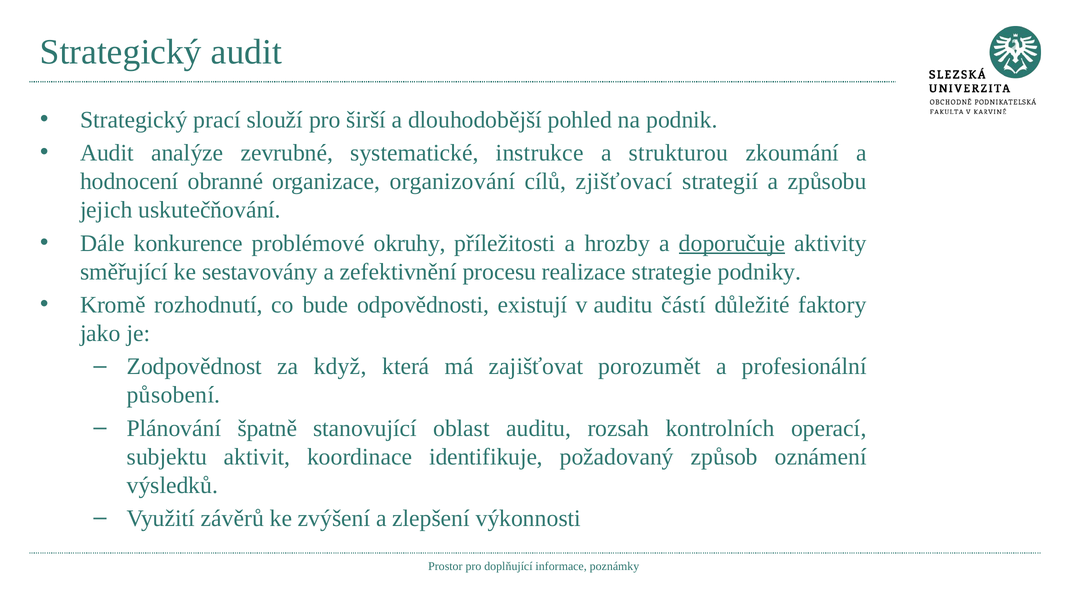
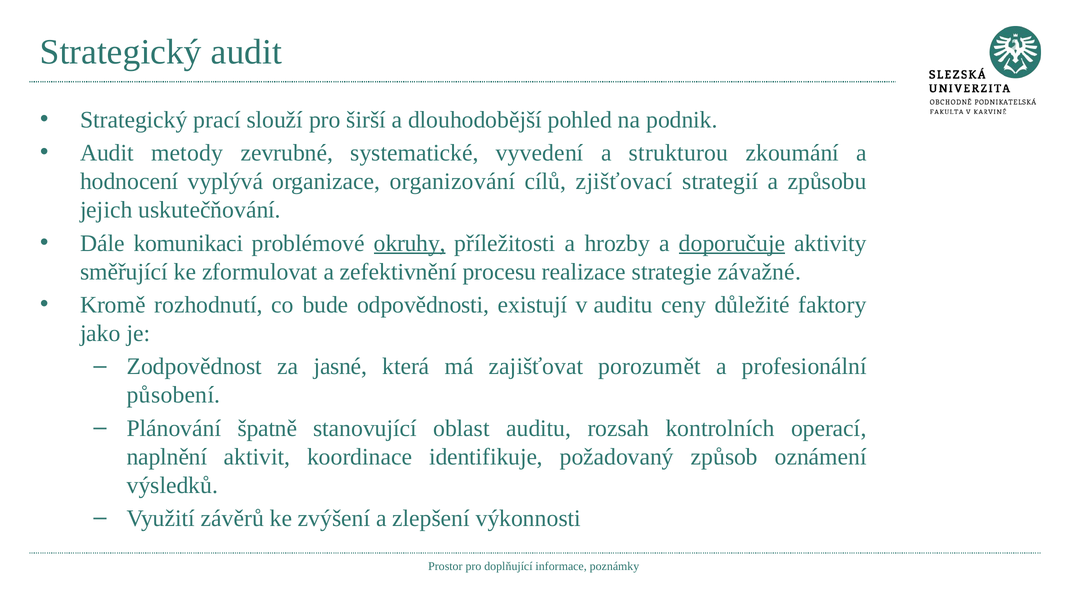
analýze: analýze -> metody (187, 153)
instrukce: instrukce -> vyvedení (540, 153)
obranné: obranné -> vyplývá (225, 181)
konkurence: konkurence -> komunikaci (188, 243)
okruhy underline: none -> present (410, 243)
sestavovány: sestavovány -> zformulovat (260, 272)
podniky: podniky -> závažné (759, 272)
částí: částí -> ceny (684, 305)
když: když -> jasné (340, 366)
subjektu: subjektu -> naplnění (167, 457)
